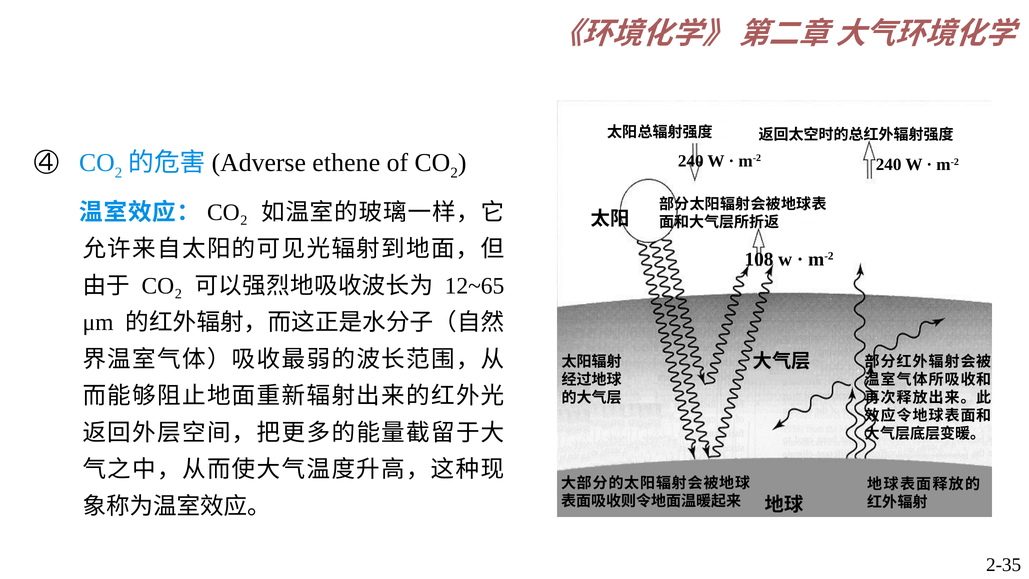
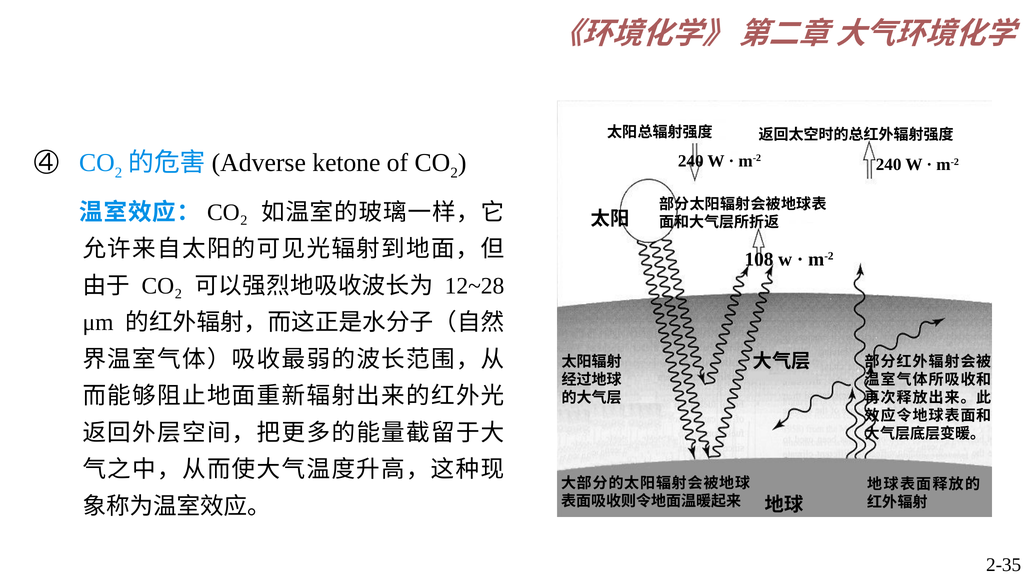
ethene: ethene -> ketone (346, 163)
12~65: 12~65 -> 12~28 (475, 286)
